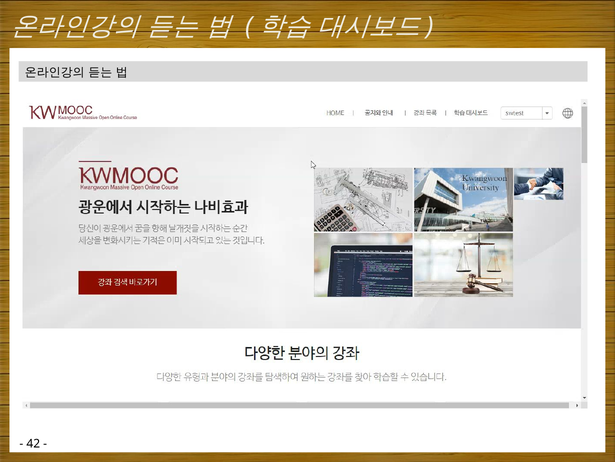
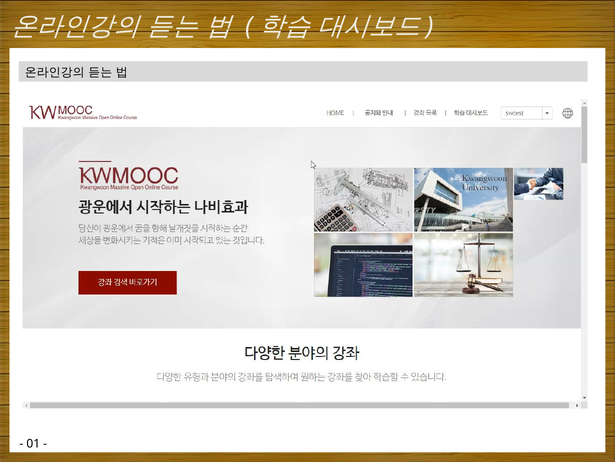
42: 42 -> 01 (33, 443)
